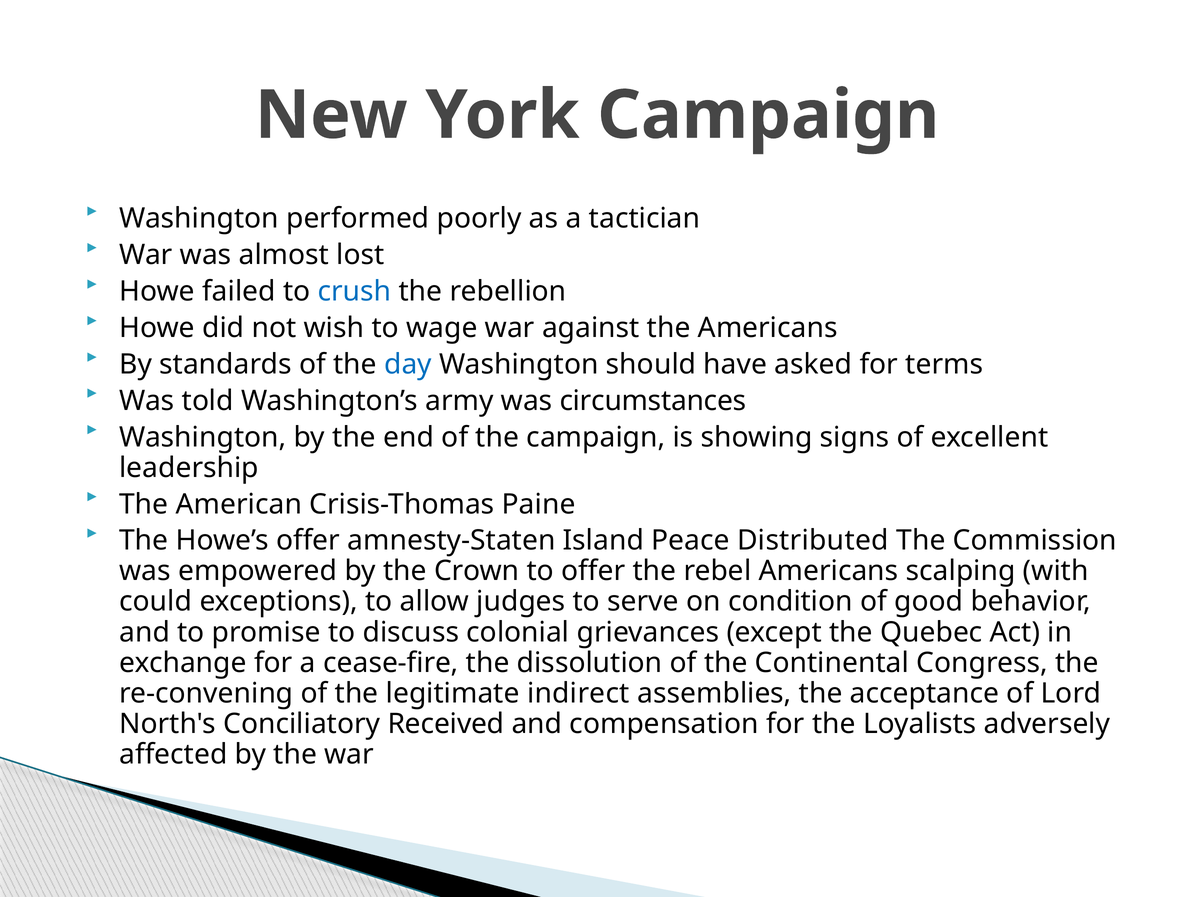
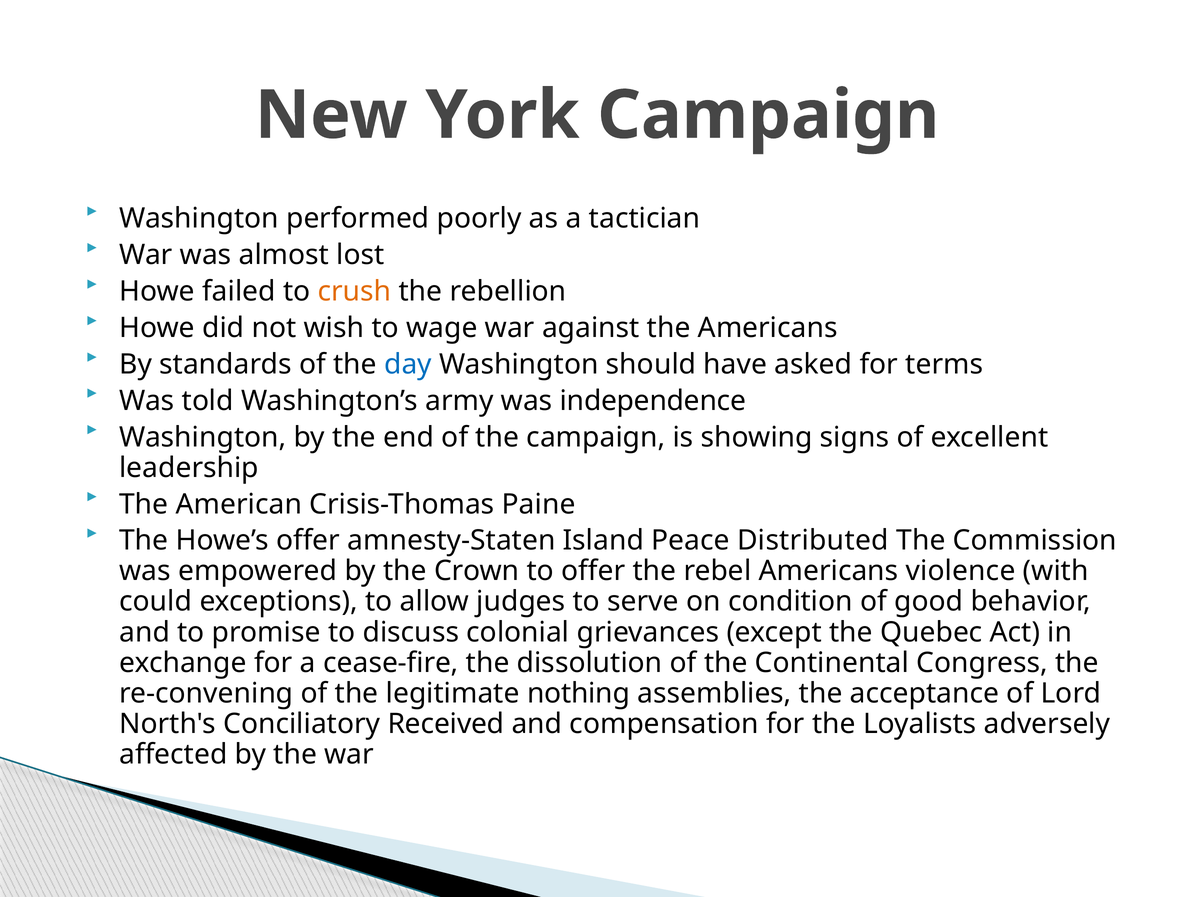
crush colour: blue -> orange (355, 291)
circumstances: circumstances -> independence (653, 400)
scalping: scalping -> violence (961, 571)
indirect: indirect -> nothing (579, 693)
